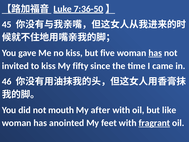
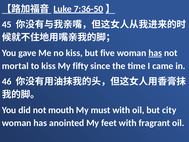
invited: invited -> mortal (15, 66)
after: after -> must (101, 110)
like: like -> city (169, 110)
fragrant underline: present -> none (154, 123)
